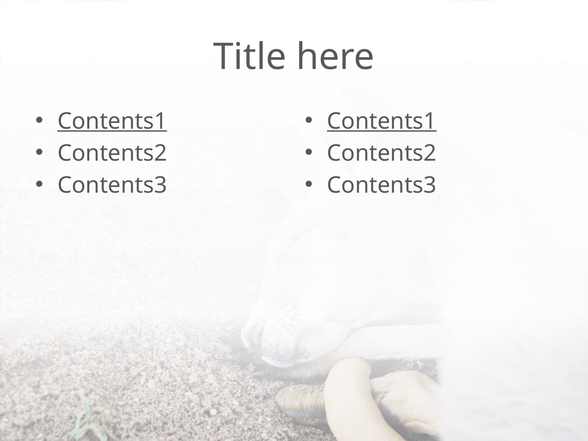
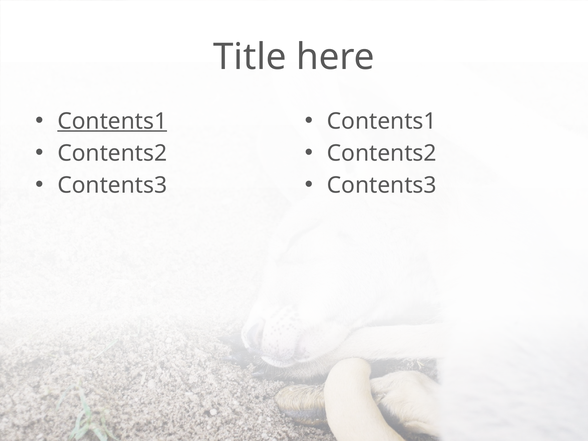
Contents1 underline: present -> none (382, 121)
